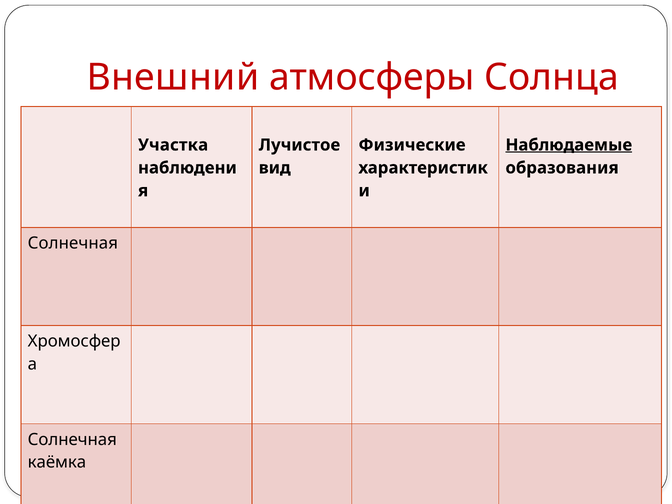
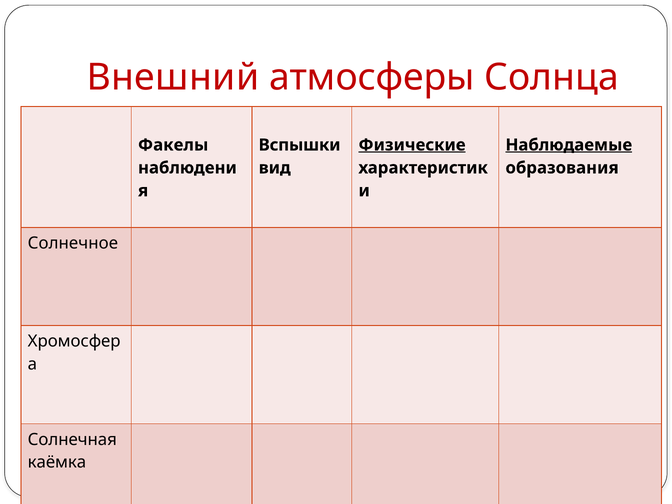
Участка: Участка -> Факелы (173, 145)
Лучистое: Лучистое -> Вспышки (300, 145)
Физические underline: none -> present (412, 145)
Солнечная: Солнечная -> Солнечное (73, 243)
